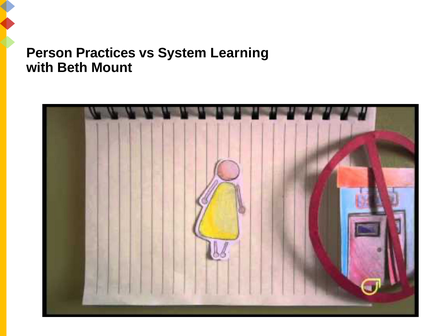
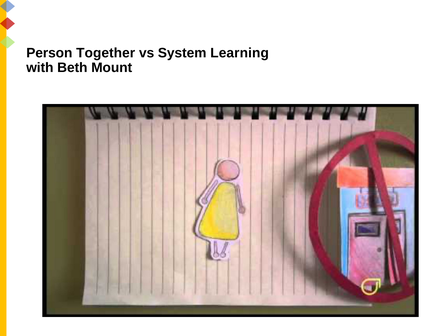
Practices: Practices -> Together (106, 53)
